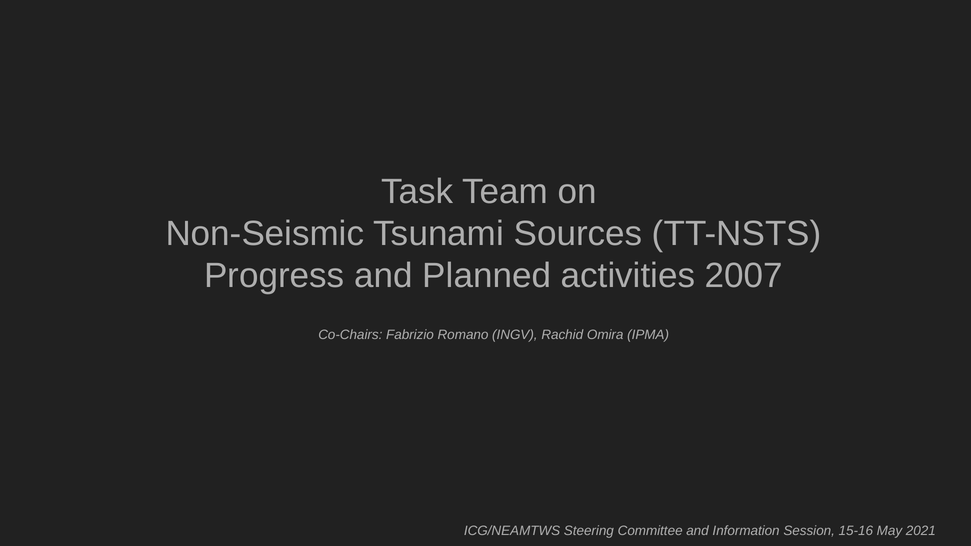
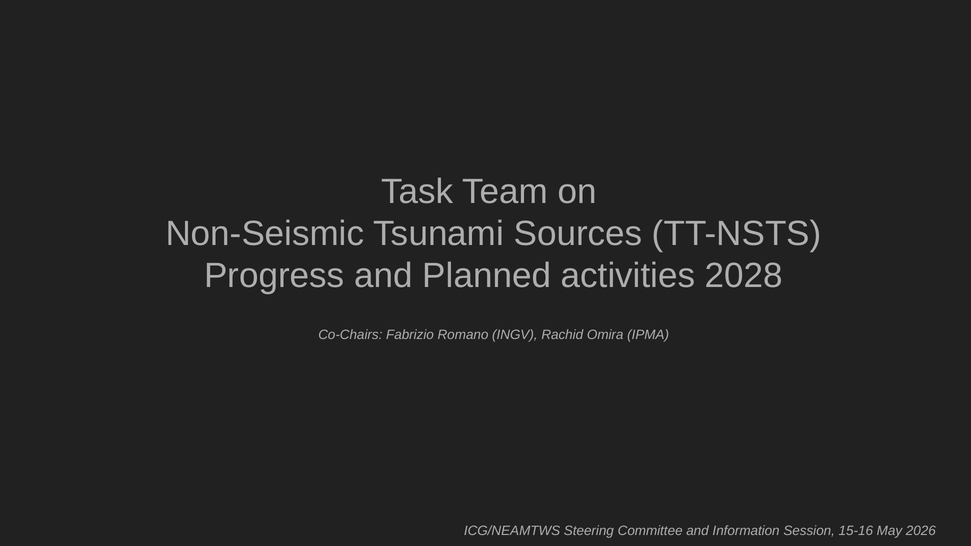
2007: 2007 -> 2028 (744, 276)
2021: 2021 -> 2026 (921, 531)
